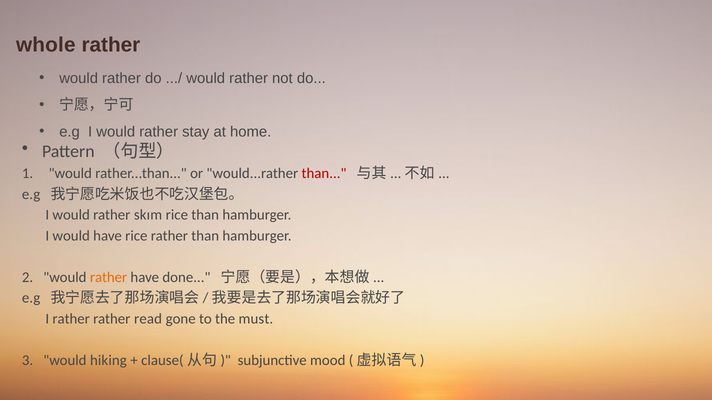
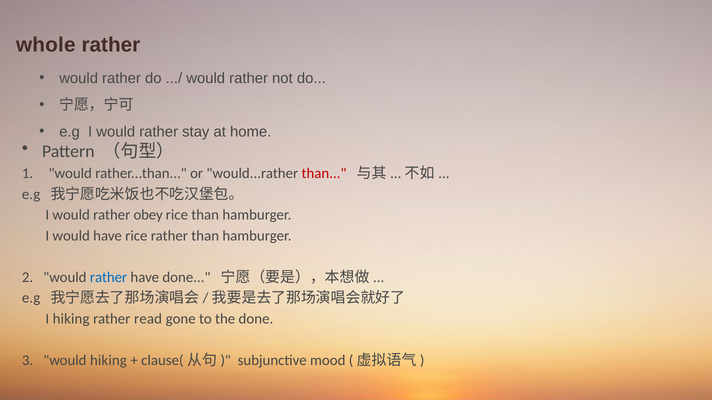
skɪm: skɪm -> obey (148, 215)
rather colour: orange -> blue (109, 278)
I rather: rather -> hiking (71, 319)
the must: must -> done (256, 319)
